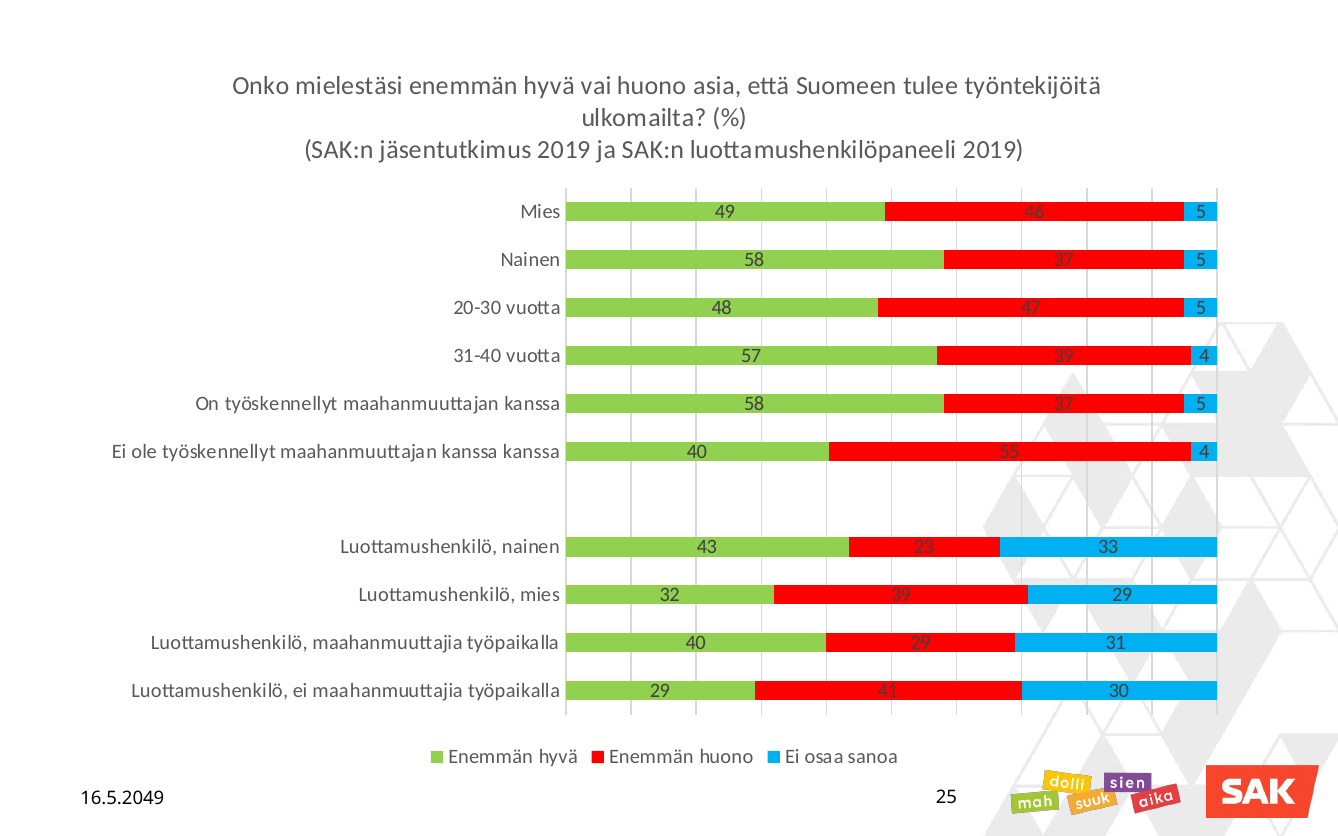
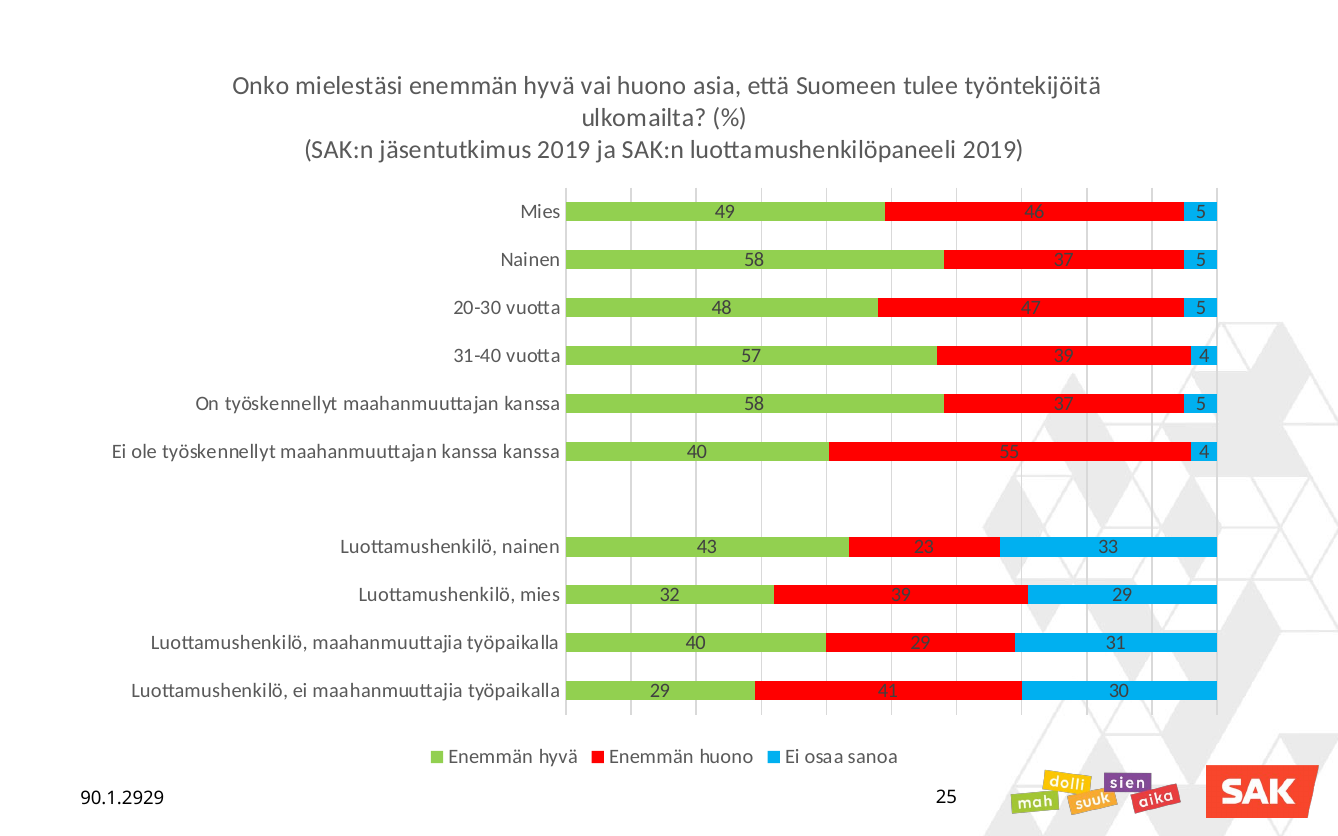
16.5.2049: 16.5.2049 -> 90.1.2929 (122, 799)
